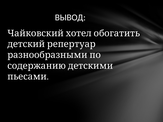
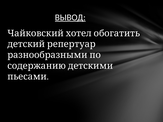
ВЫВОД underline: none -> present (70, 17)
